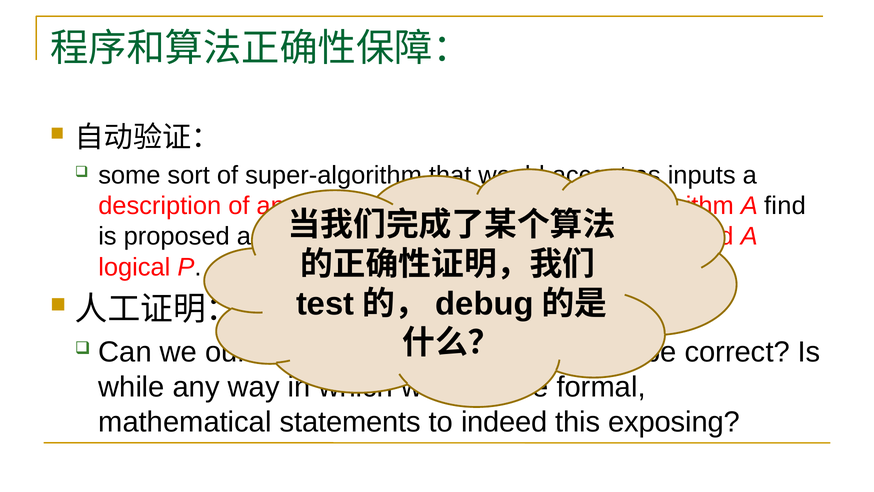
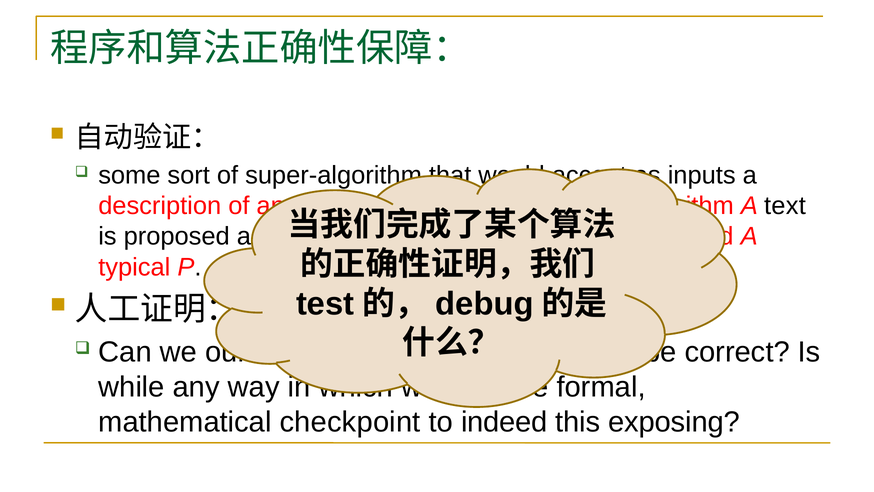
find: find -> text (785, 206)
logical: logical -> typical (134, 267)
statements: statements -> checkpoint (350, 422)
